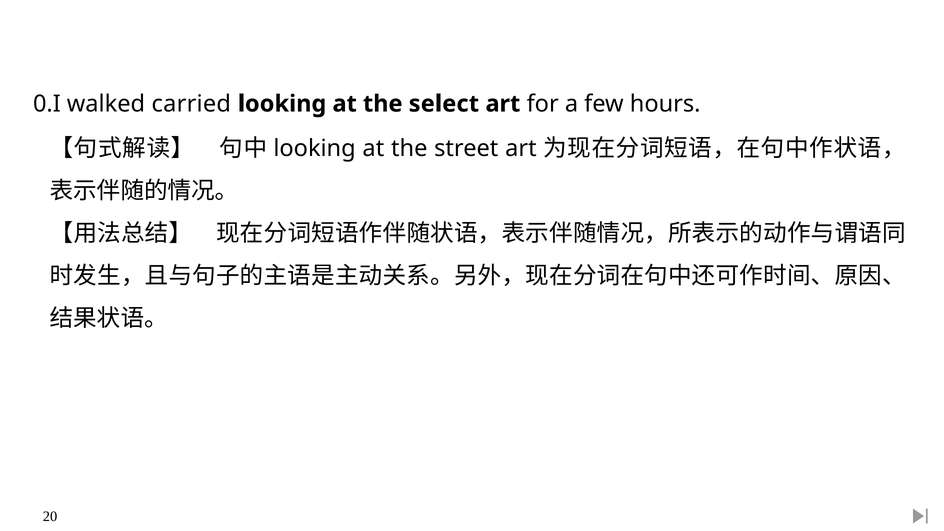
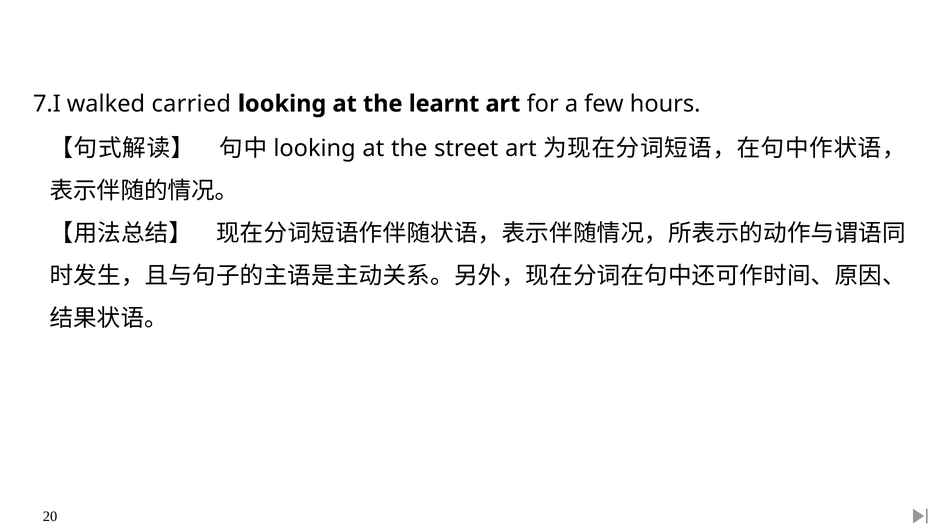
0.I: 0.I -> 7.I (47, 104)
select: select -> learnt (444, 104)
